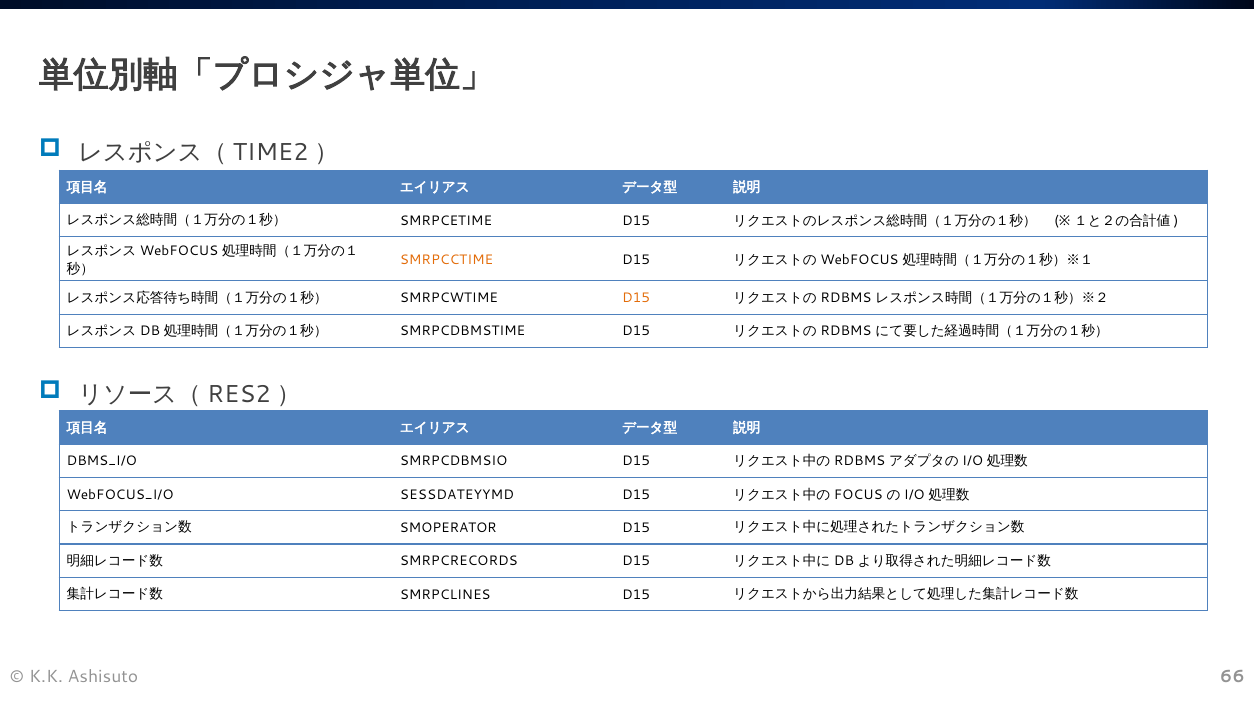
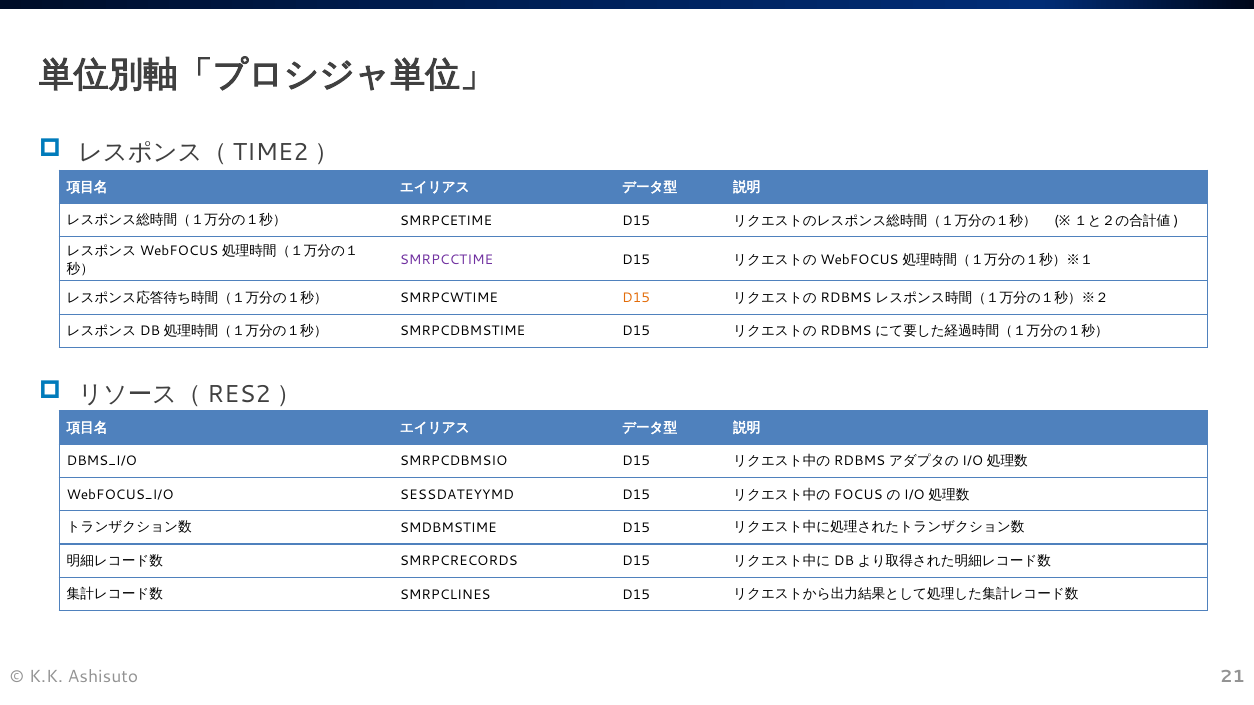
SMRPCCTIME colour: orange -> purple (447, 260)
SMOPERATOR: SMOPERATOR -> SMDBMSTIME (448, 528)
66: 66 -> 21 (1232, 677)
